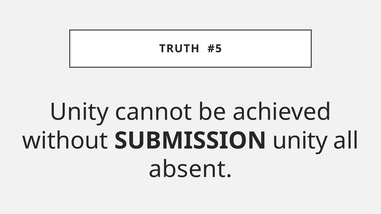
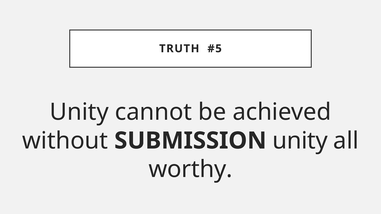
absent: absent -> worthy (191, 169)
